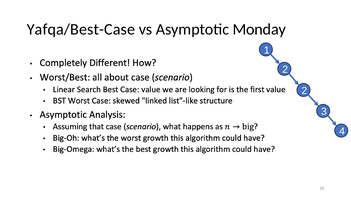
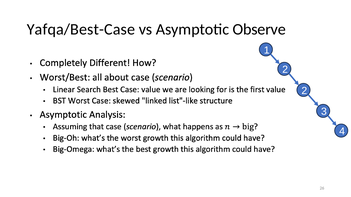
Monday: Monday -> Observe (259, 29)
